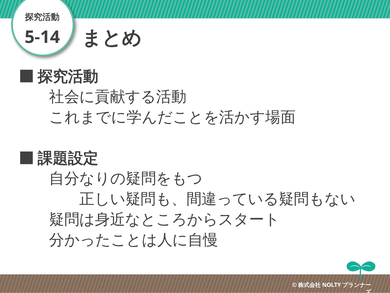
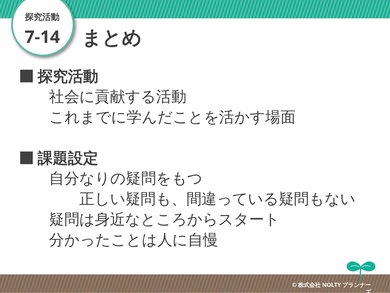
5-14: 5-14 -> 7-14 (42, 37)
